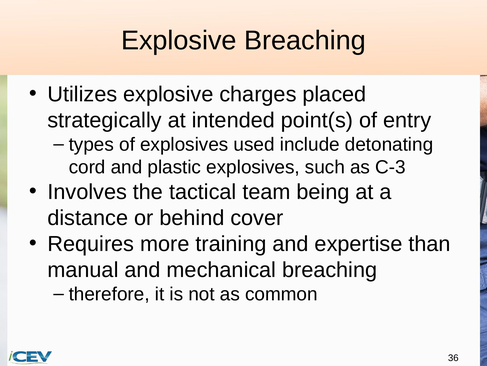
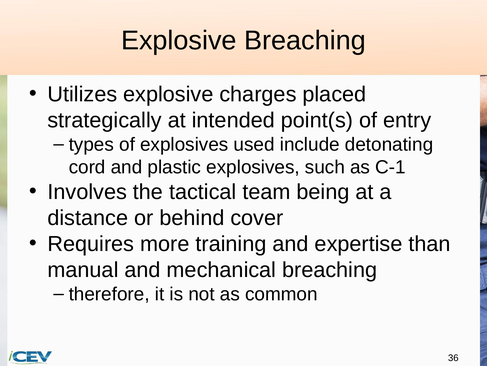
C-3: C-3 -> C-1 (391, 167)
